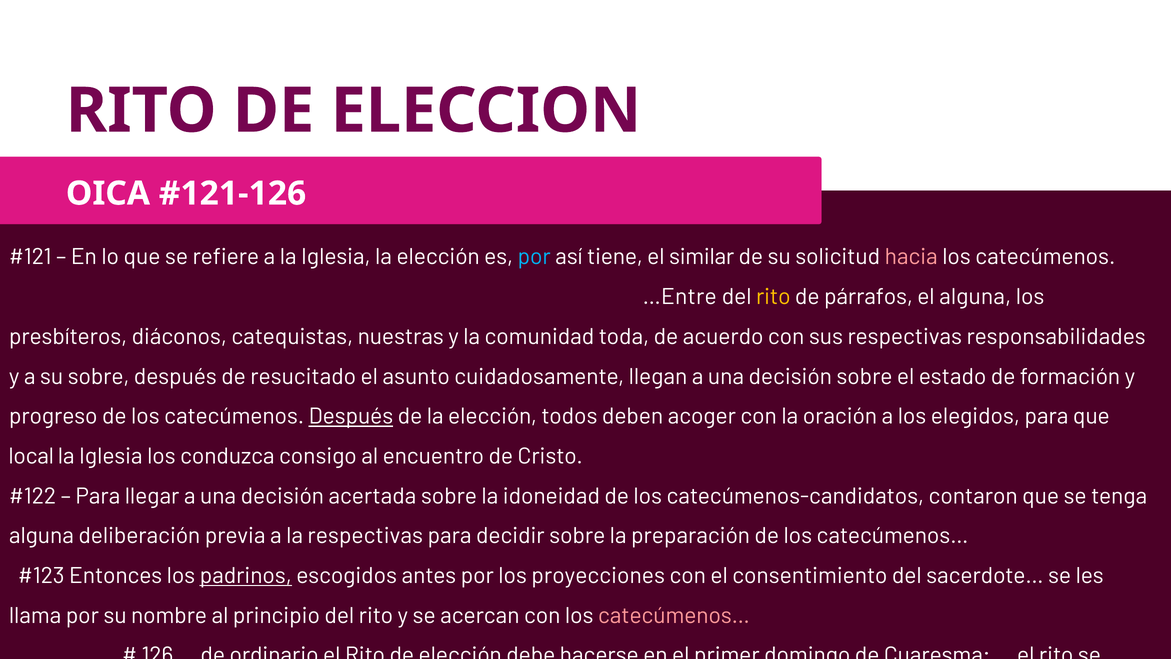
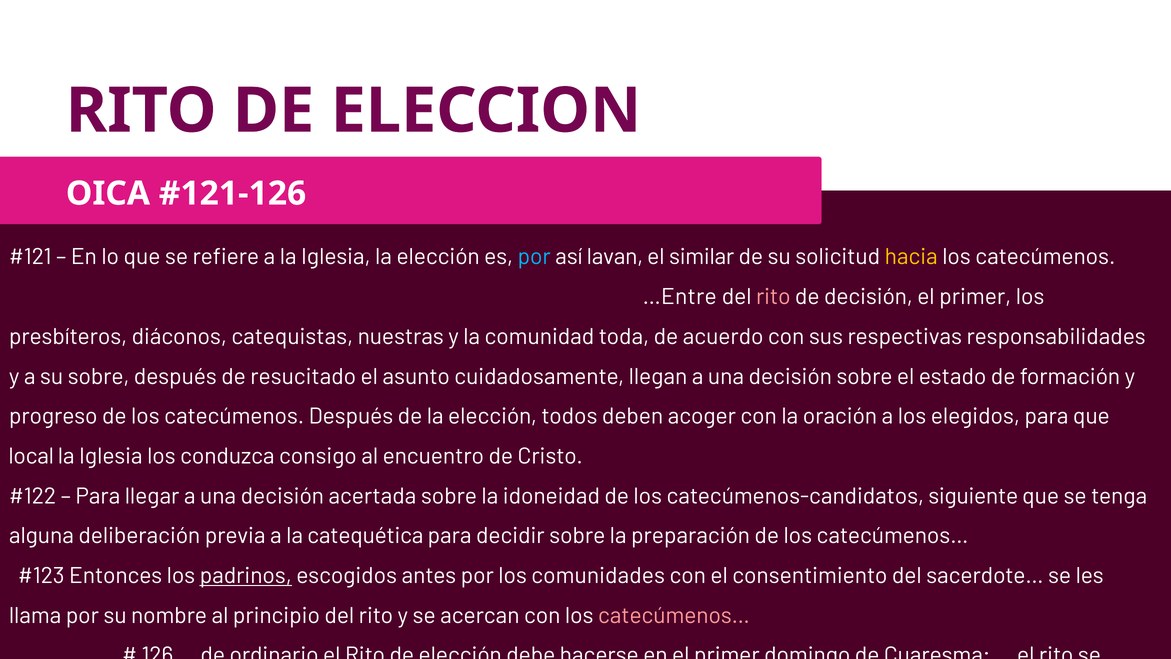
tiene: tiene -> lavan (615, 257)
hacia colour: pink -> yellow (911, 257)
rito colour: yellow -> pink (773, 297)
de párrafos: párrafos -> decisión (868, 297)
alguna: alguna -> primer (975, 297)
Después underline: present -> none (351, 416)
contaron: contaron -> siguiente (973, 496)
la respectivas: respectivas -> catequética (365, 536)
proyecciones: proyecciones -> comunidades (598, 575)
